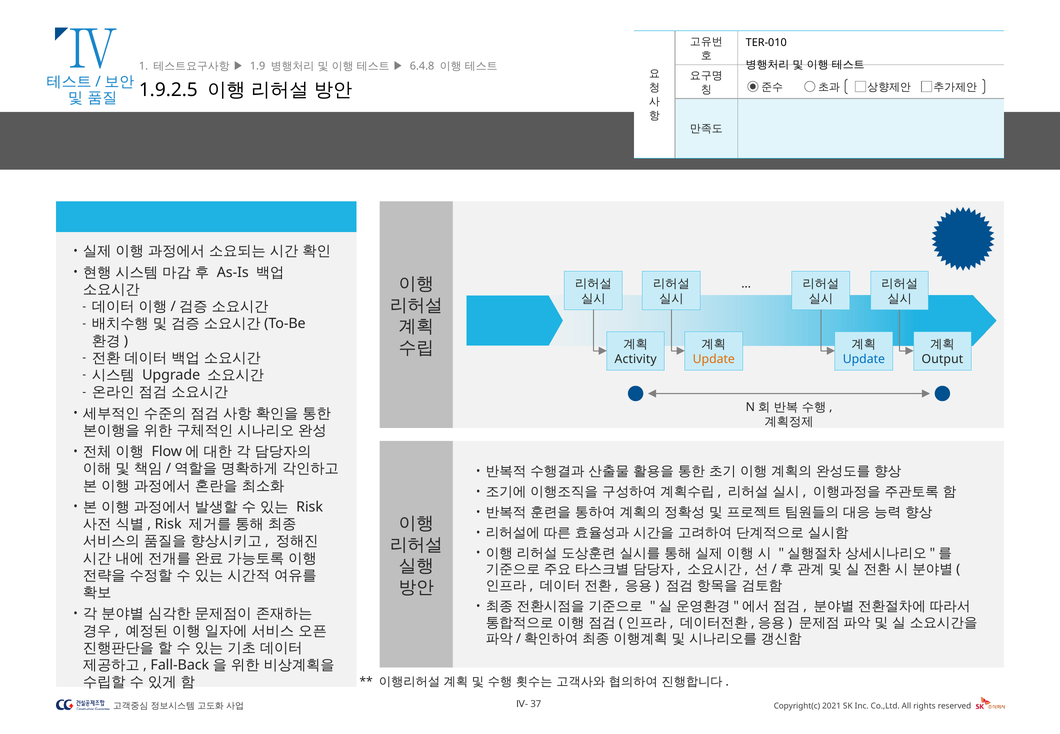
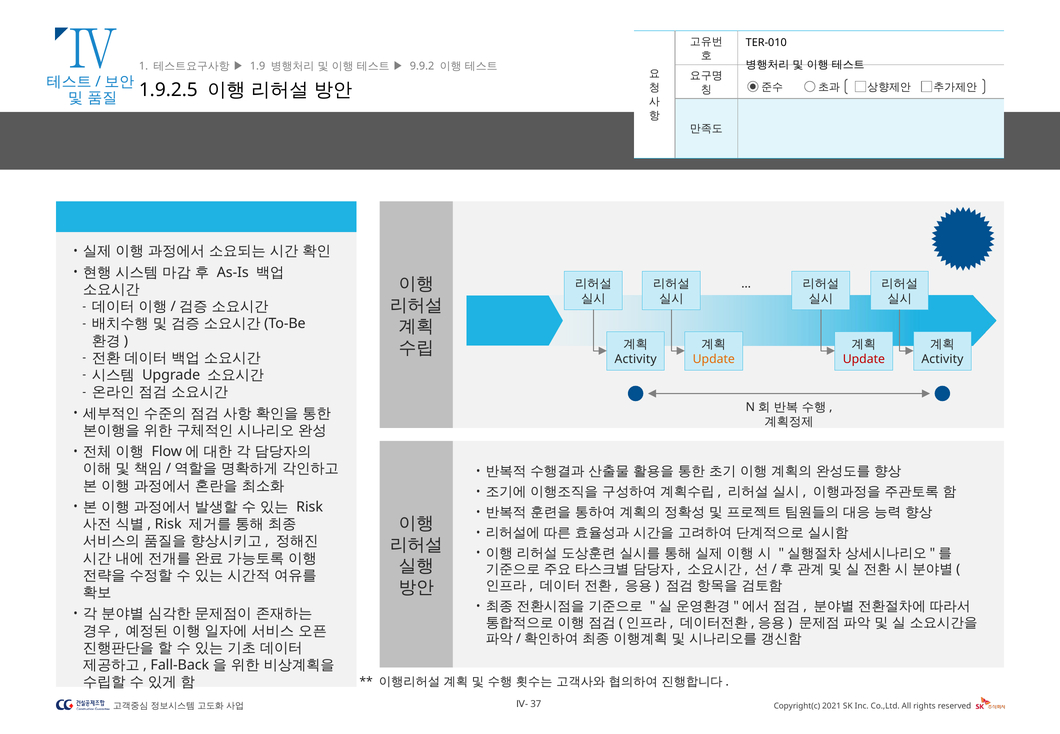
6.4.8: 6.4.8 -> 9.9.2 (422, 66)
Update colour: blue -> red (864, 359)
Output: Output -> Activity (942, 359)
